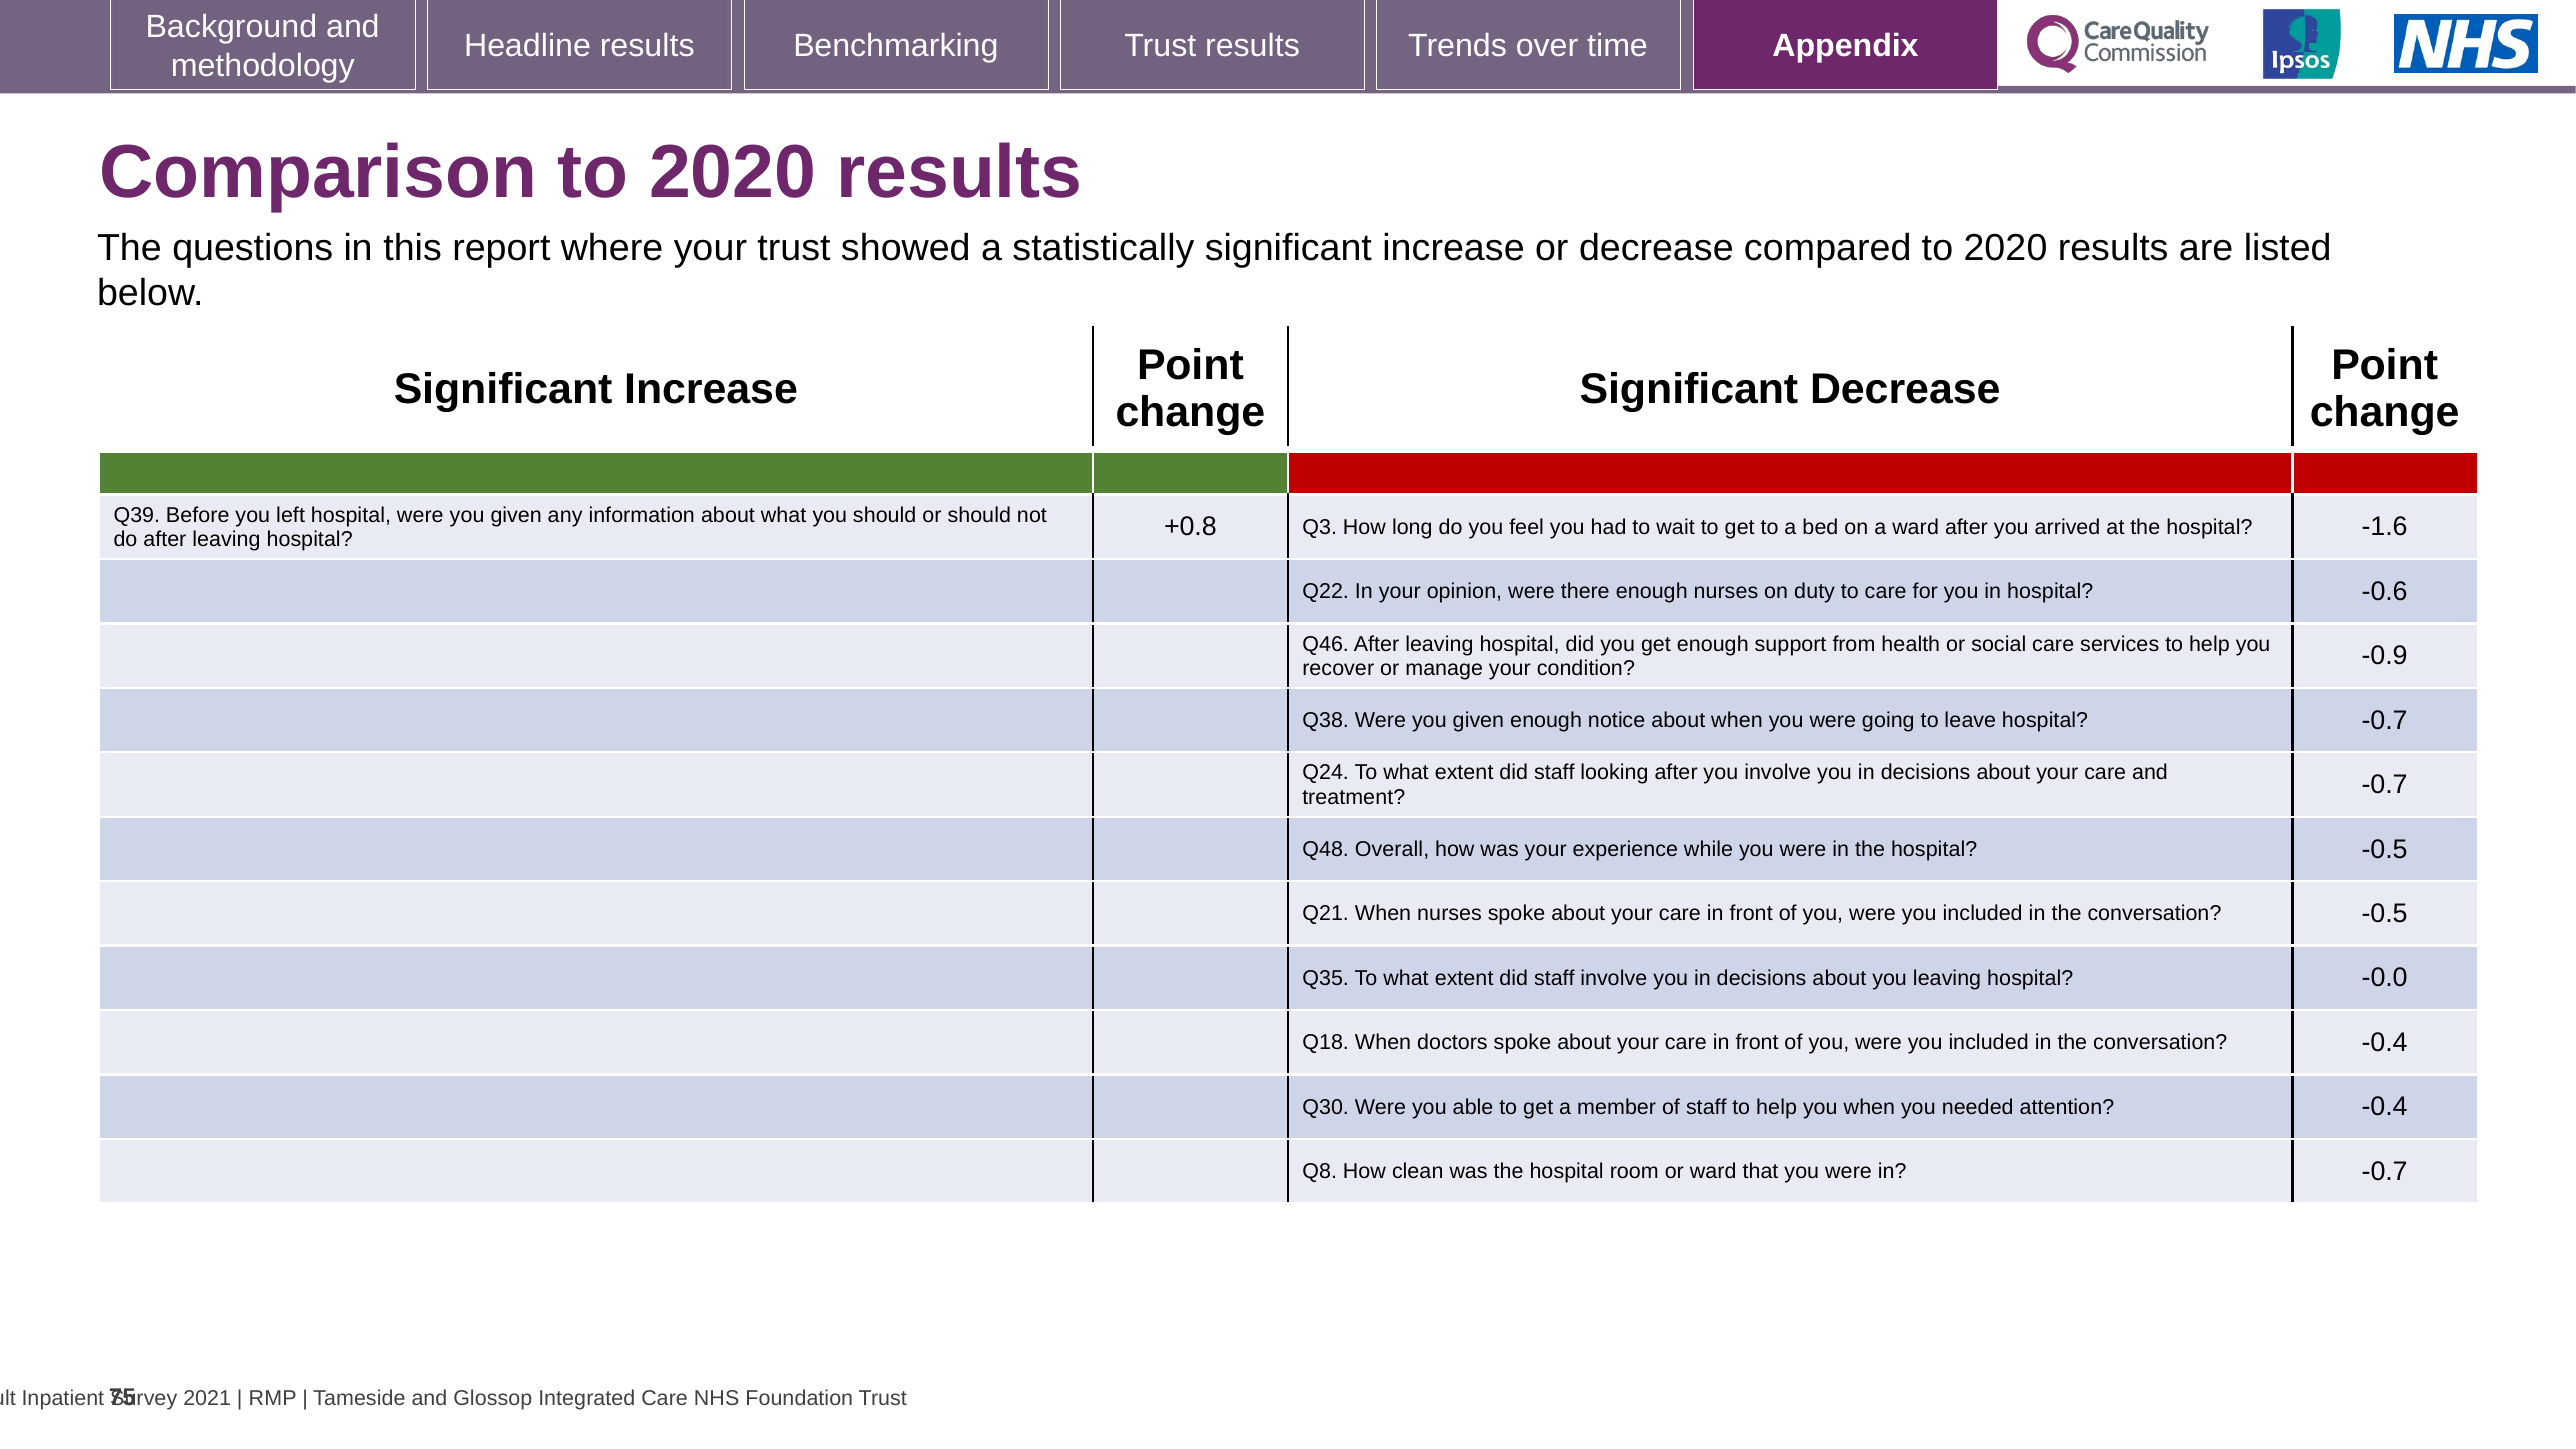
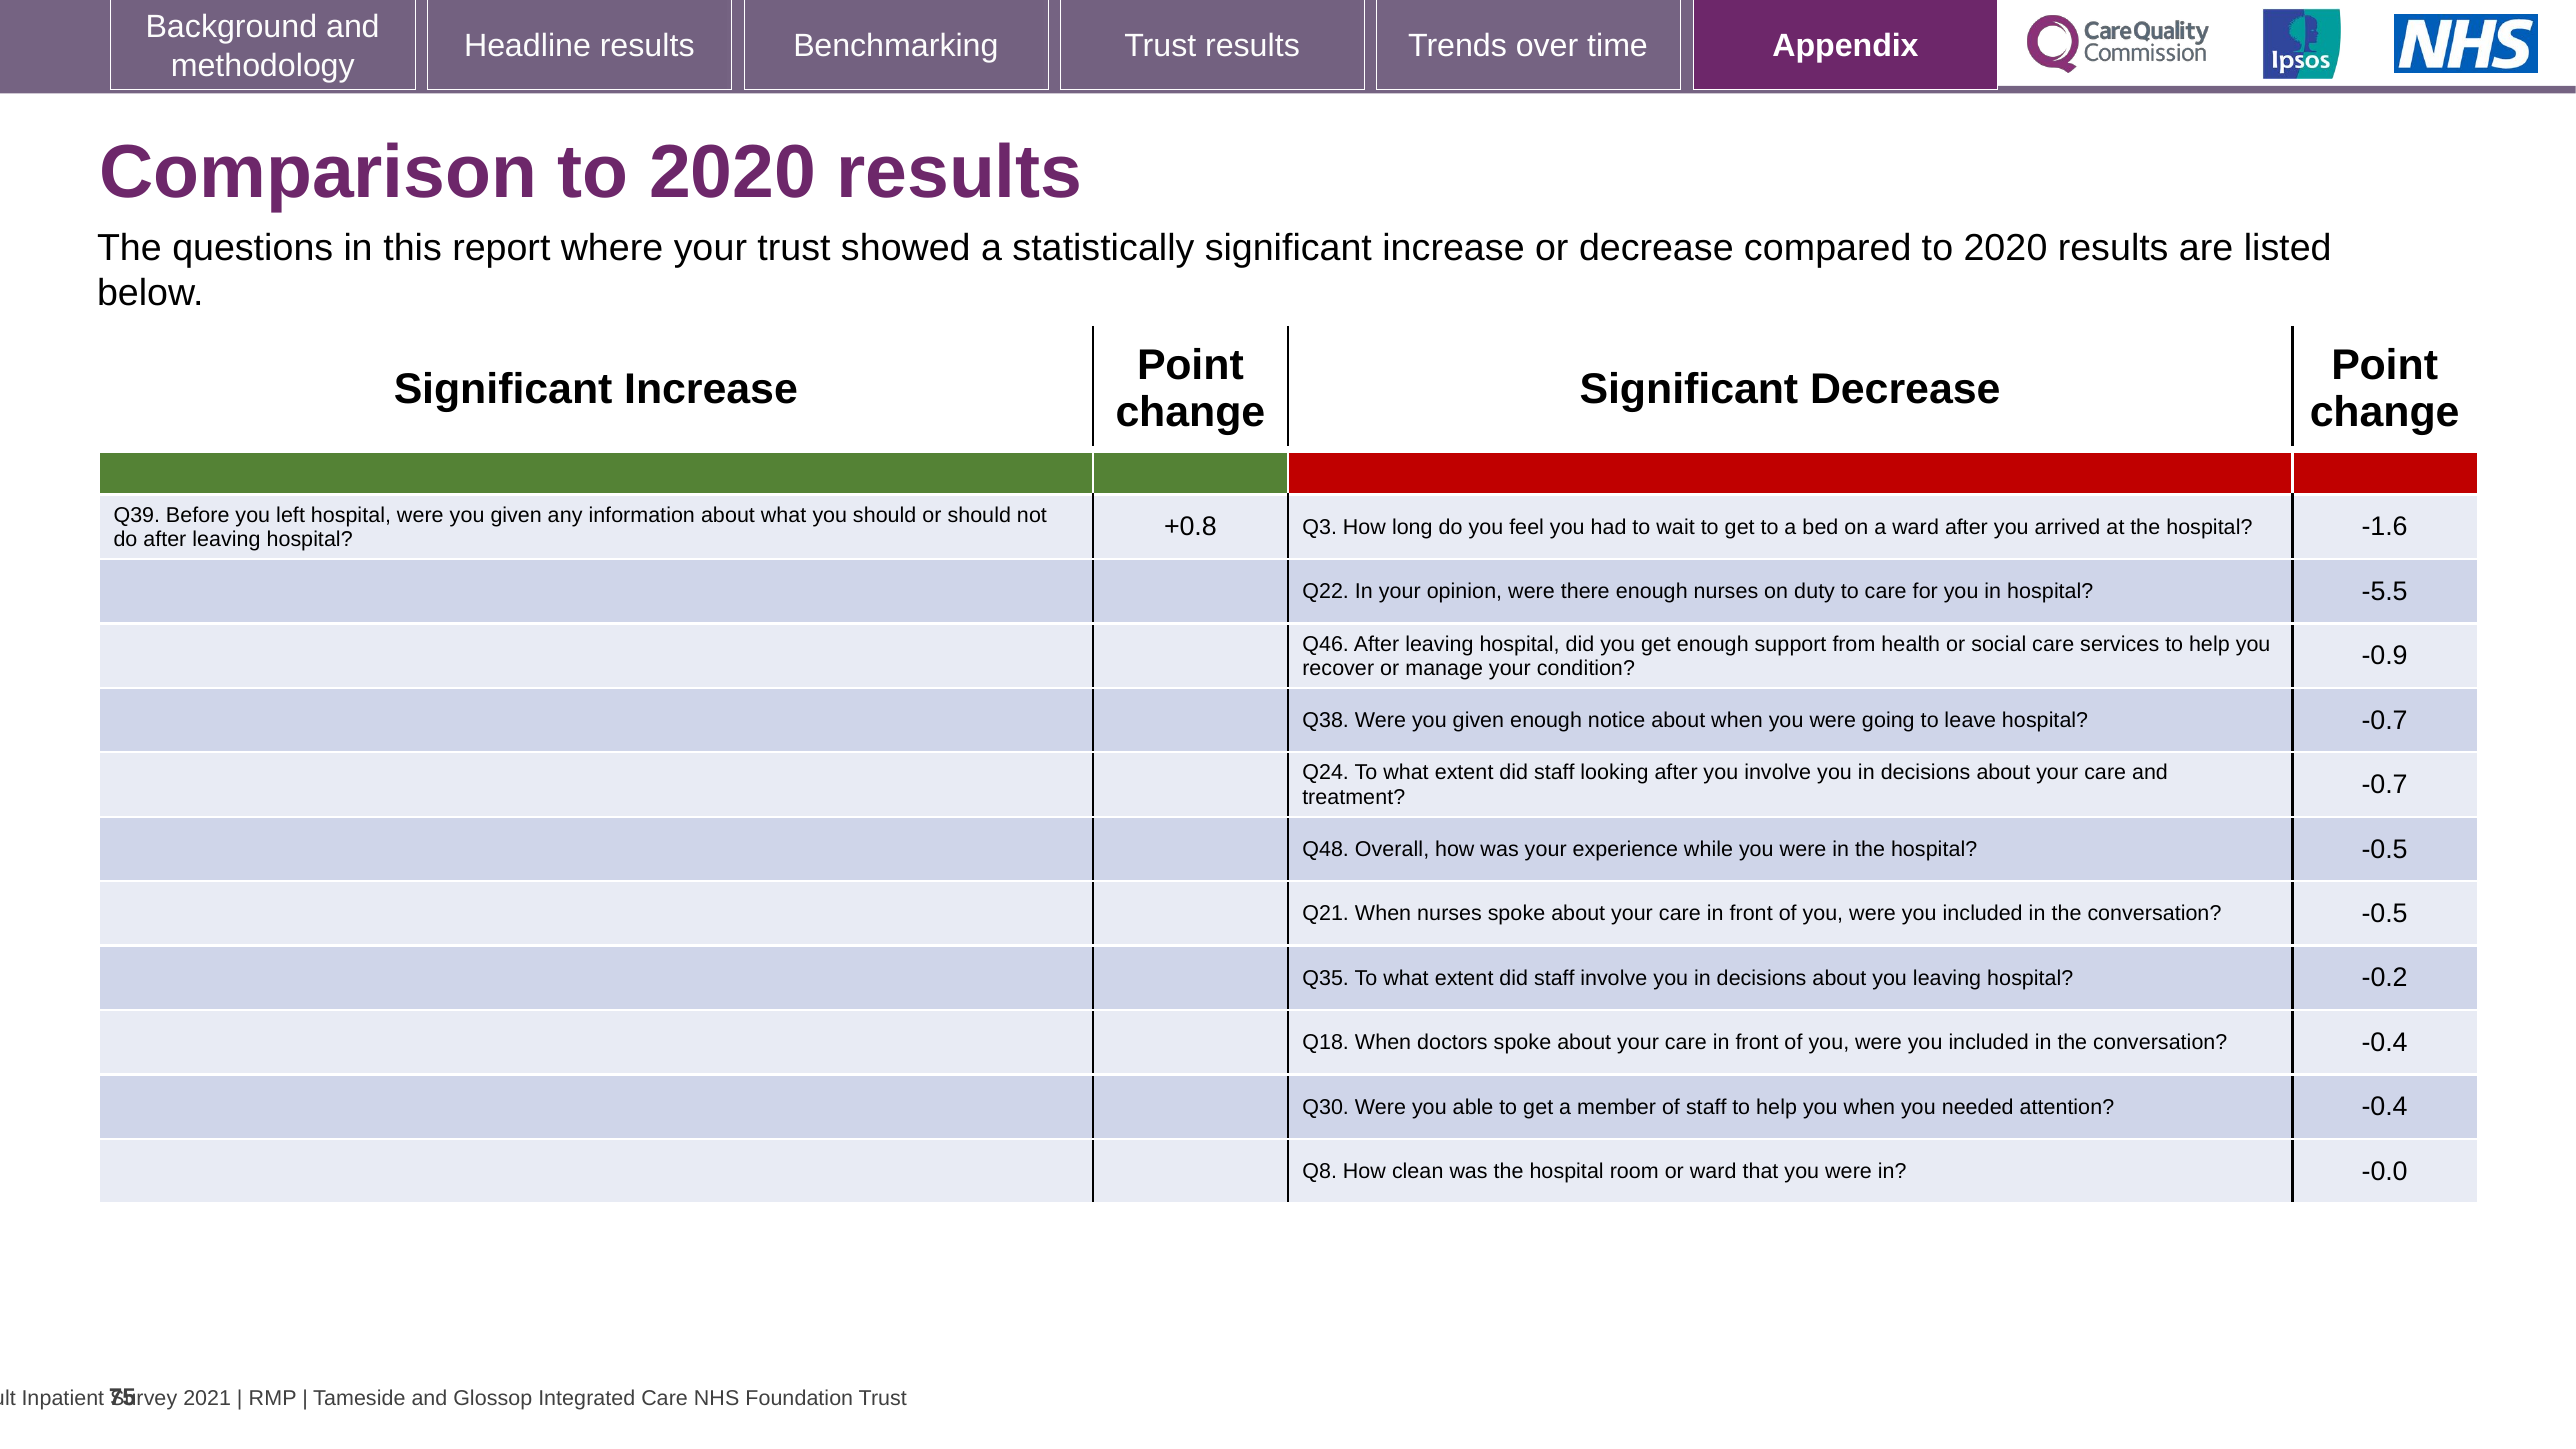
-0.6: -0.6 -> -5.5 (2385, 592)
-0.0: -0.0 -> -0.2 (2385, 978)
in -0.7: -0.7 -> -0.0 (2385, 1171)
